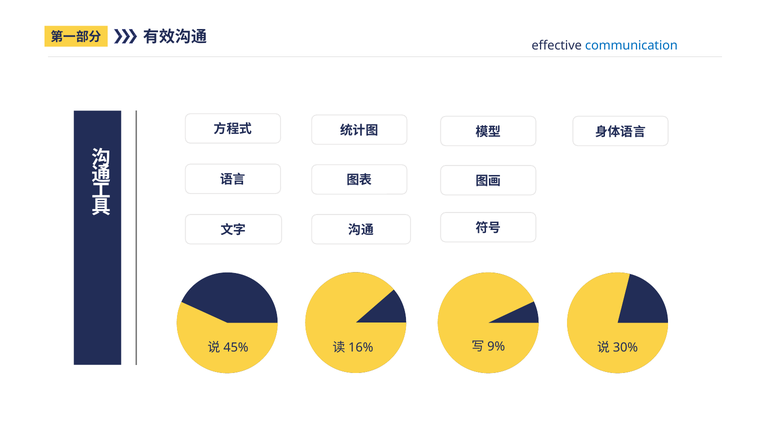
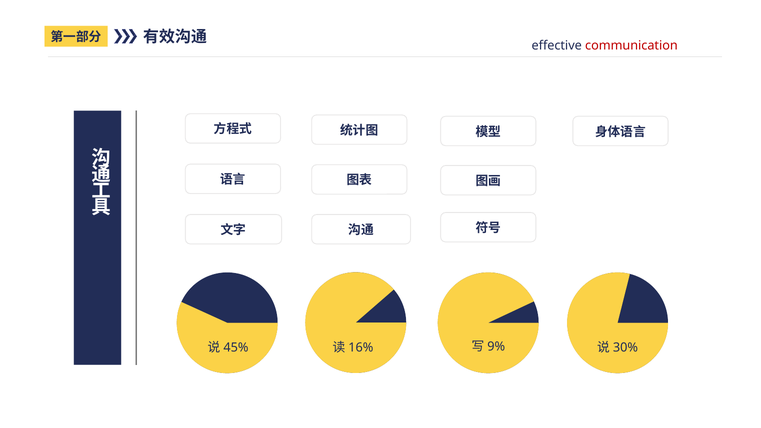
communication colour: blue -> red (631, 46)
